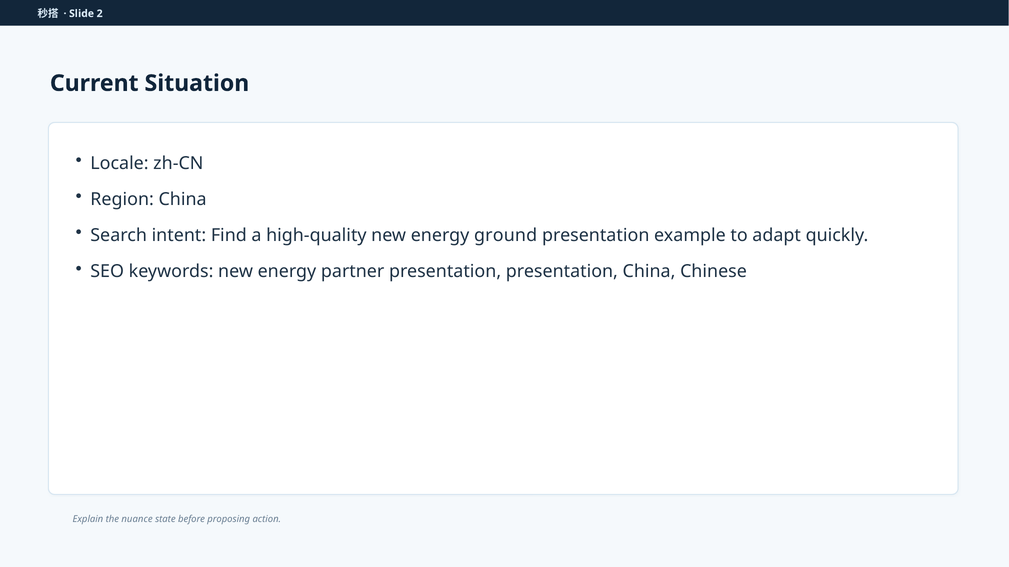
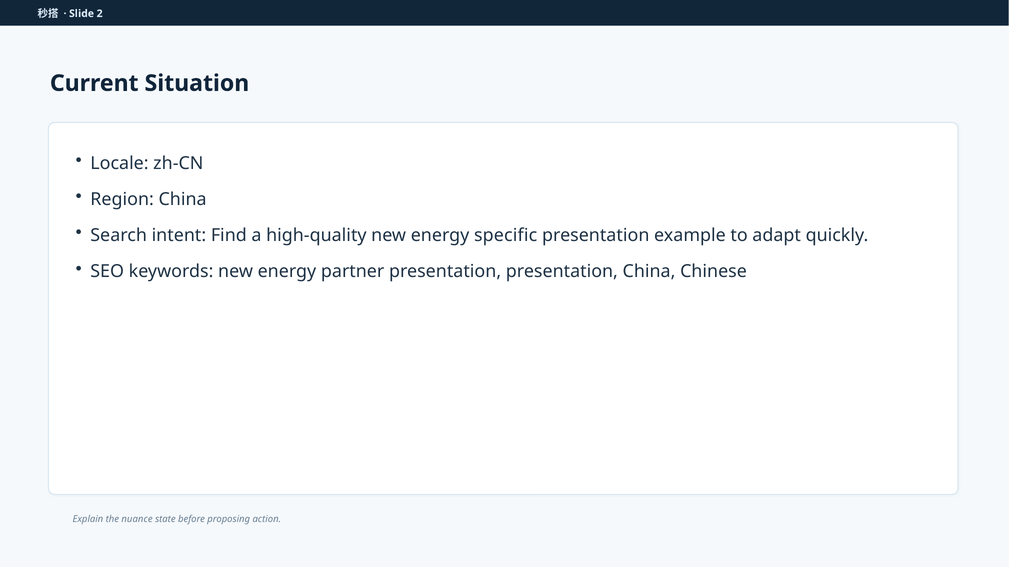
ground: ground -> specific (506, 236)
